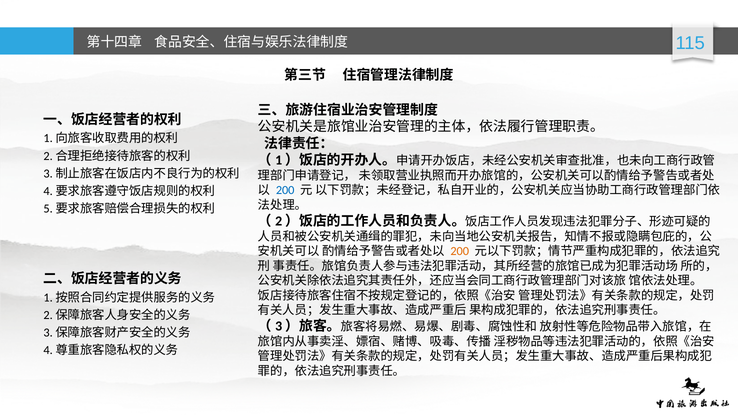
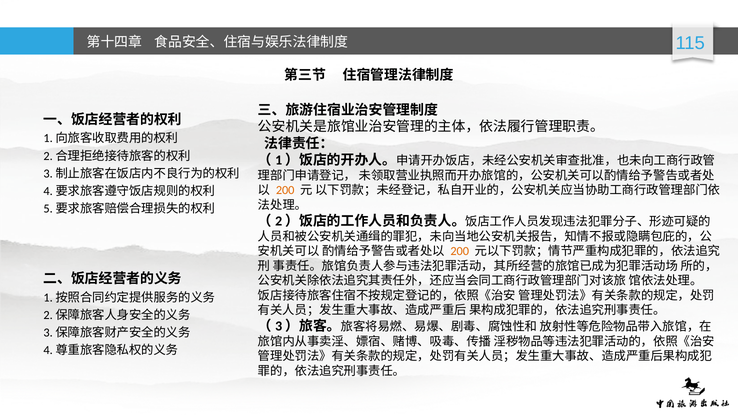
200 colour: blue -> orange (285, 190)
